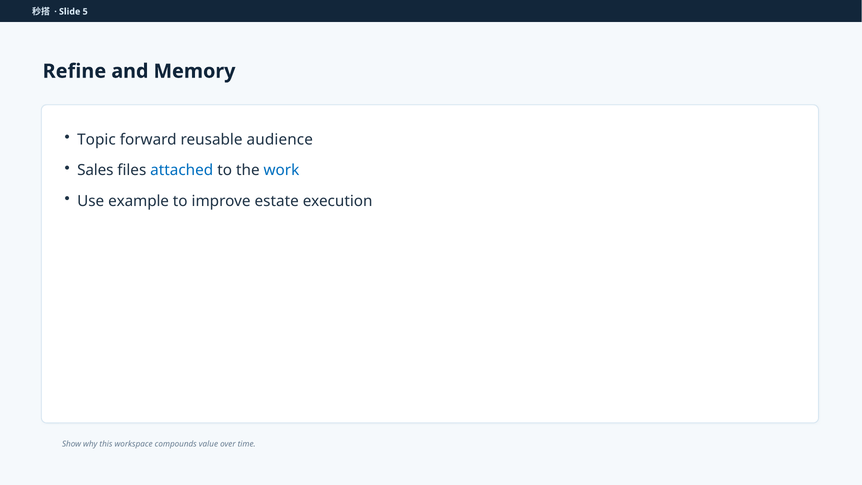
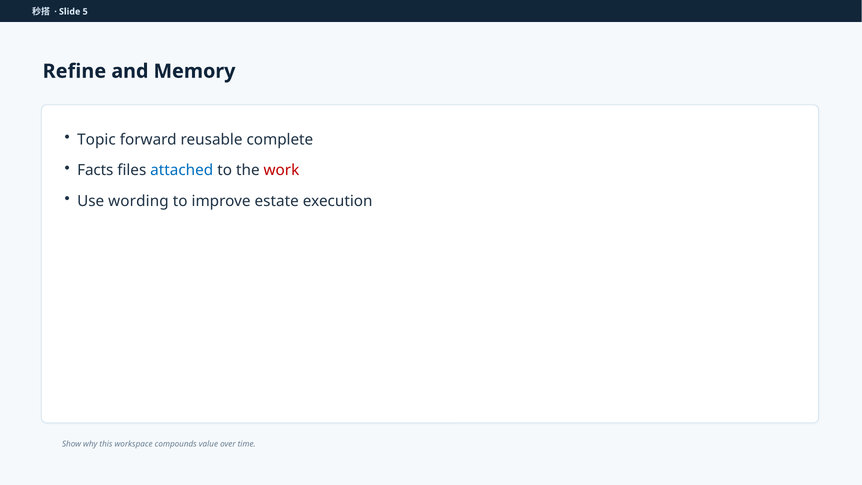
audience: audience -> complete (280, 140)
Sales: Sales -> Facts (95, 170)
work colour: blue -> red (281, 170)
example: example -> wording (138, 201)
